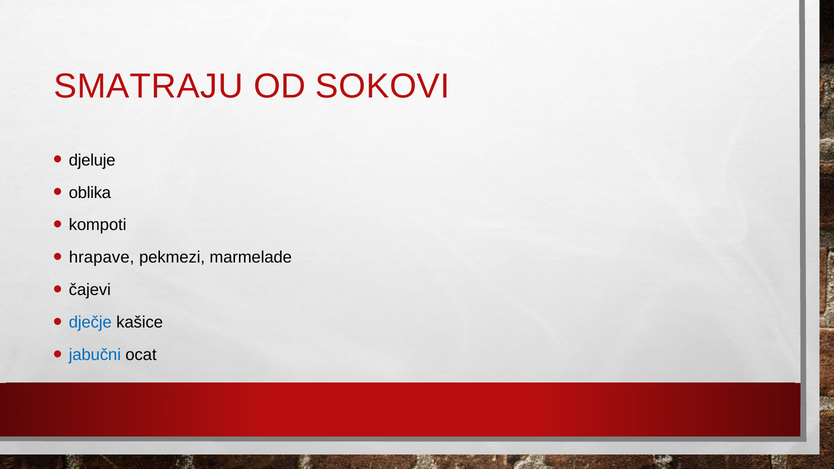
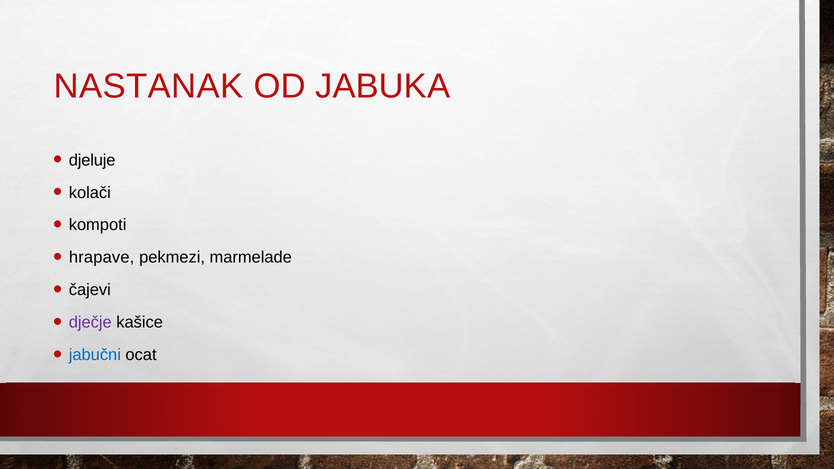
SMATRAJU: SMATRAJU -> NASTANAK (148, 86)
SOKOVI: SOKOVI -> JABUKA (383, 86)
oblika: oblika -> kolači (90, 193)
dječje colour: blue -> purple (90, 322)
